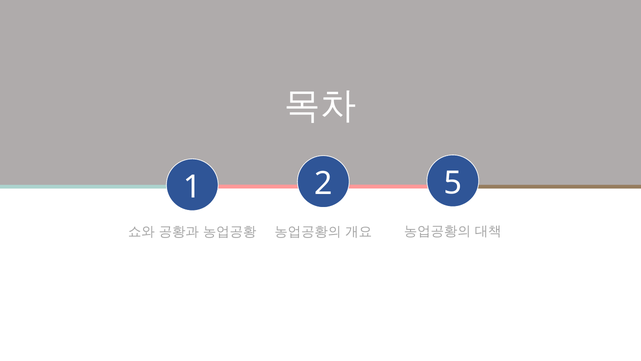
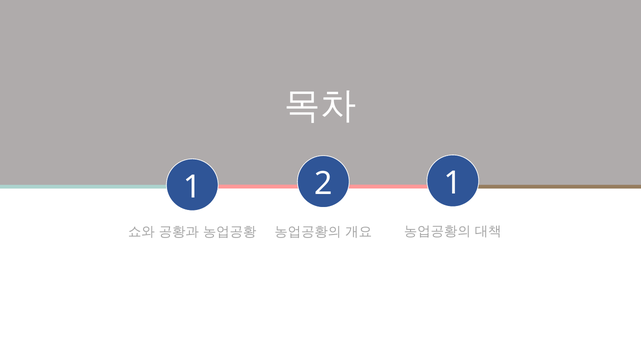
1 5: 5 -> 1 (453, 183)
